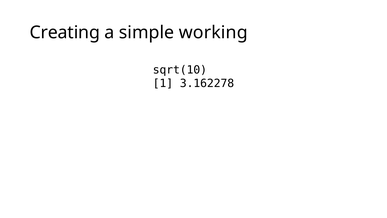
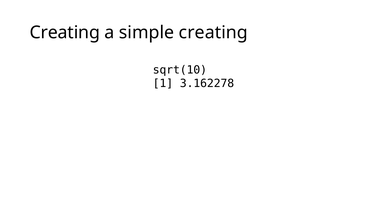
simple working: working -> creating (213, 33)
